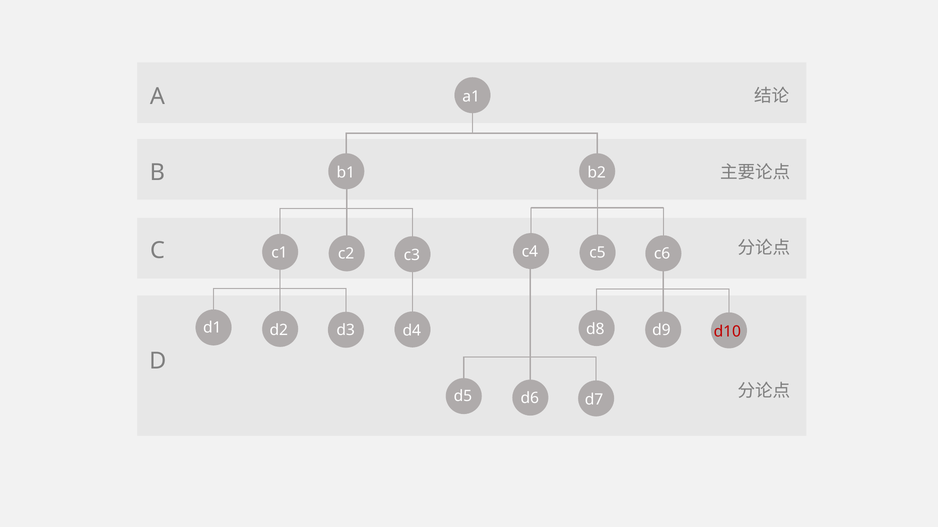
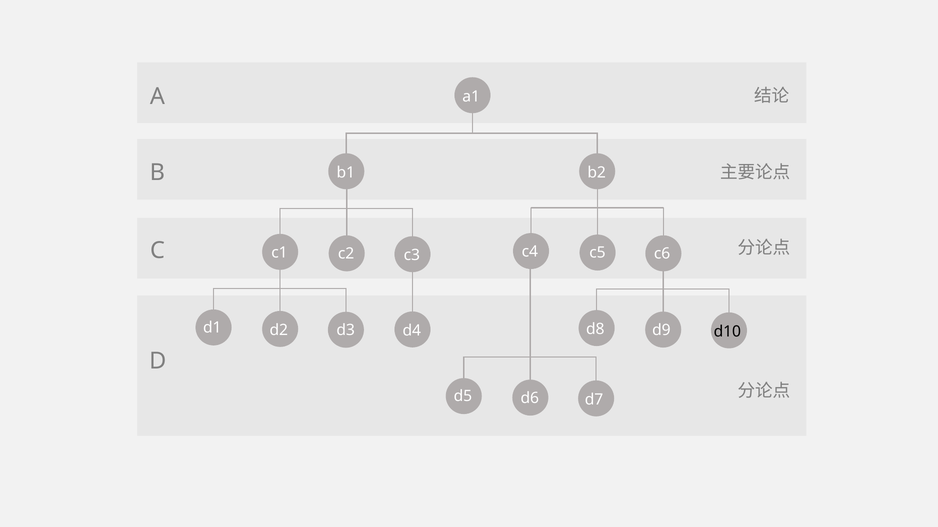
d10 colour: red -> black (727, 332)
